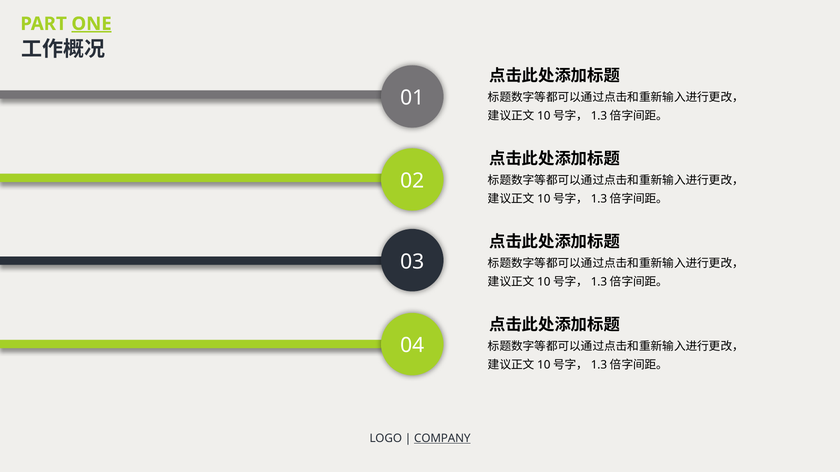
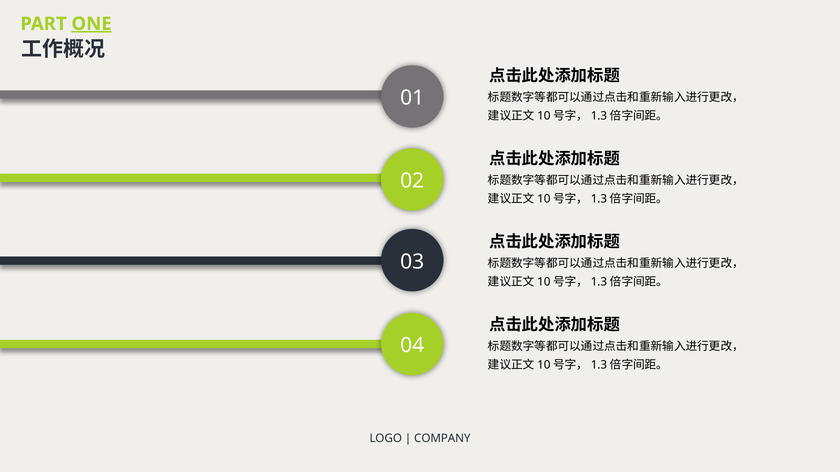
COMPANY underline: present -> none (442, 439)
